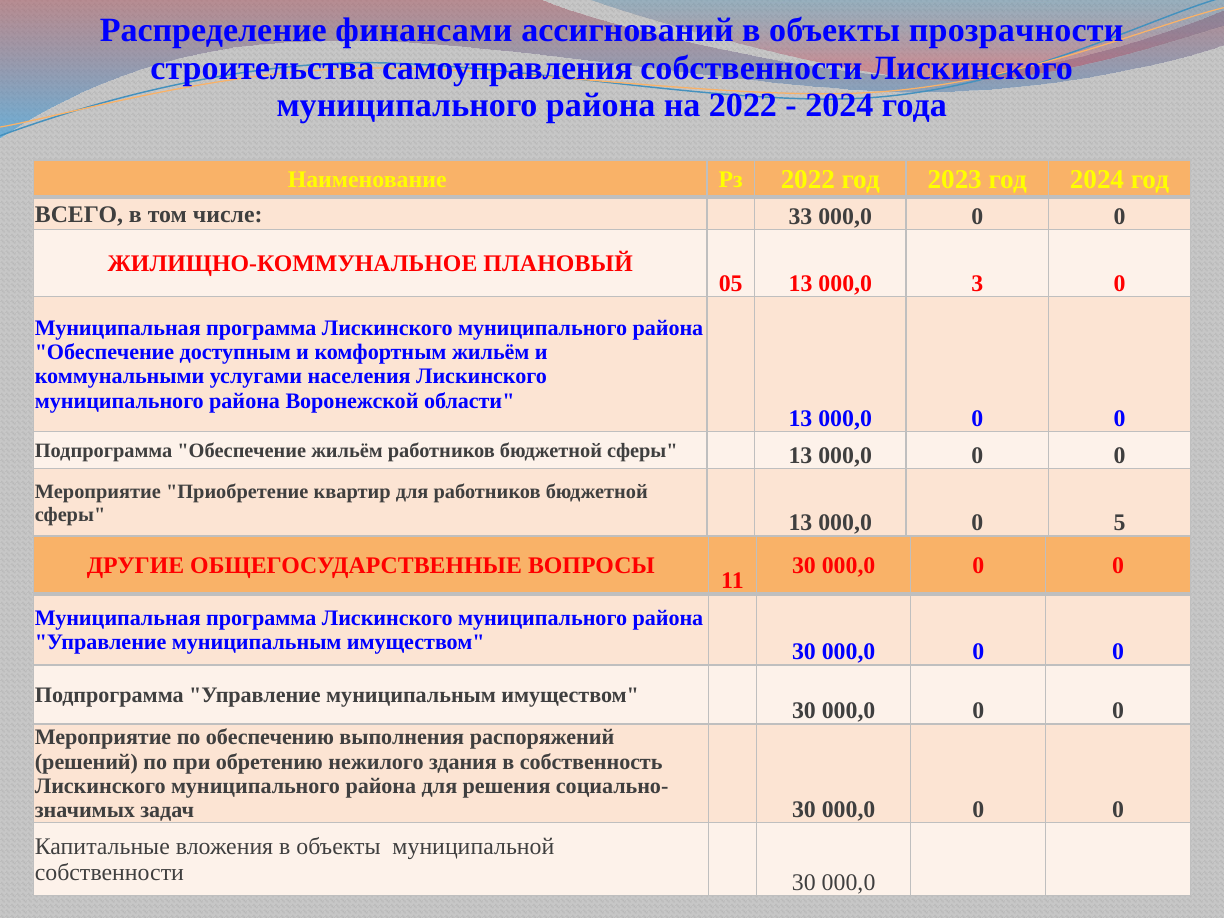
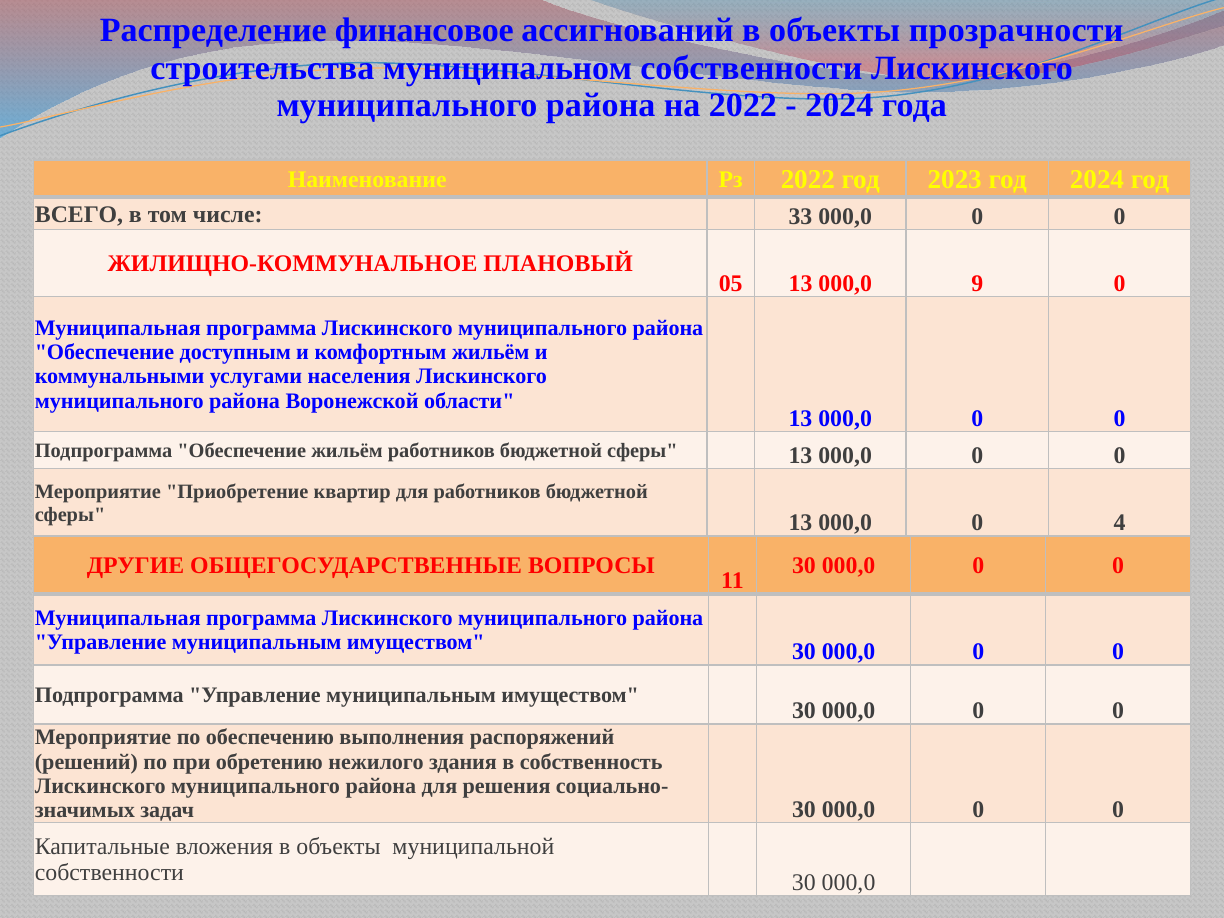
финансами: финансами -> финансовое (424, 30)
самоуправления: самоуправления -> муниципальном (507, 68)
3: 3 -> 9 (977, 283)
5: 5 -> 4 (1120, 523)
